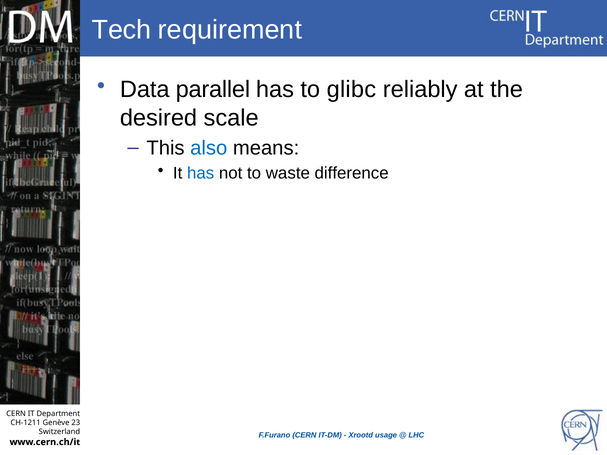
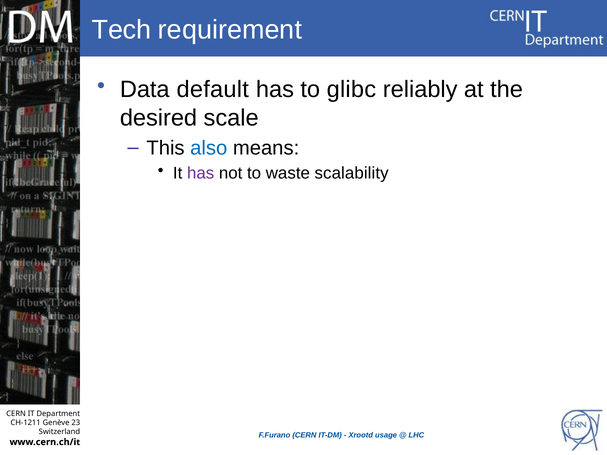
parallel: parallel -> default (213, 90)
has colour: blue -> purple (201, 174)
difference: difference -> scalability (352, 174)
